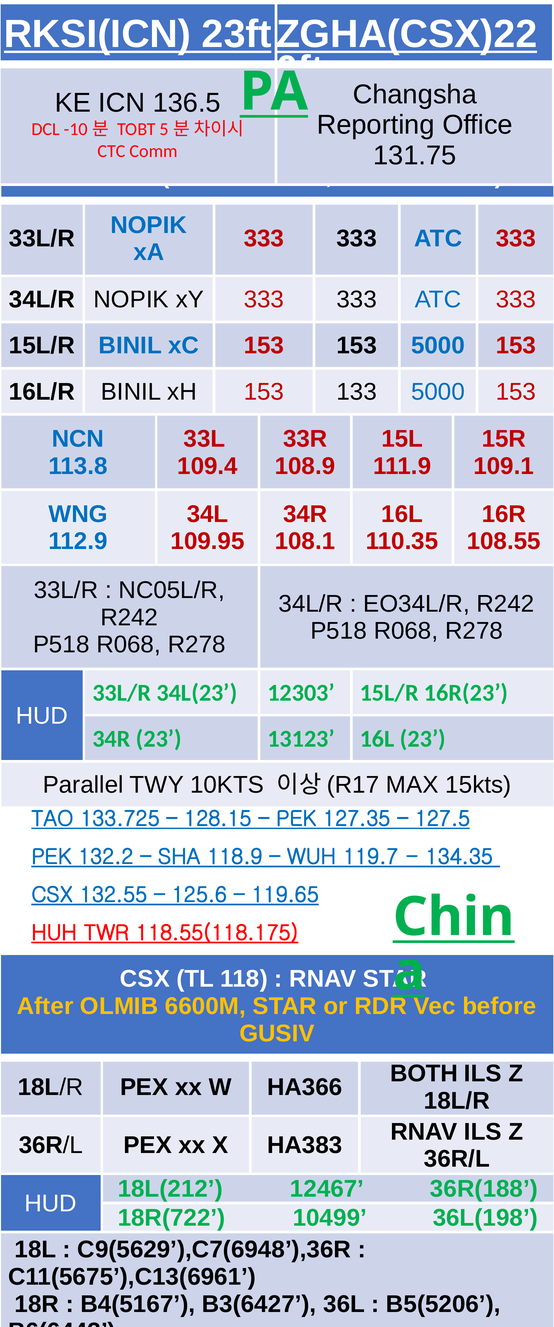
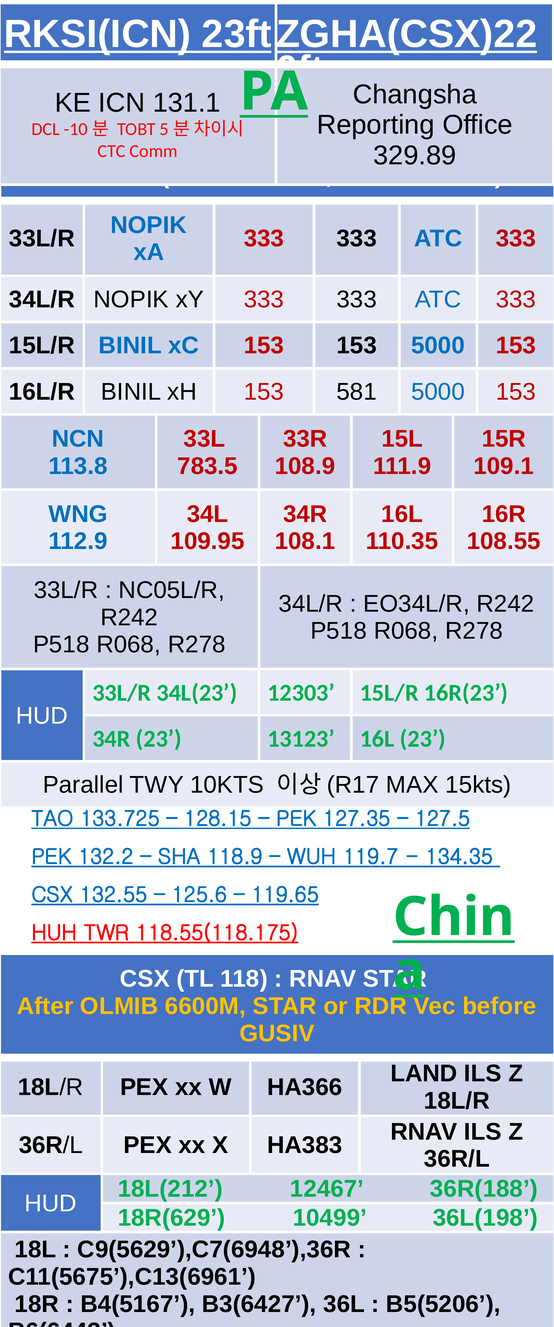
136.5: 136.5 -> 131.1 (187, 103)
131.75: 131.75 -> 329.89 (415, 155)
133: 133 -> 581 (357, 391)
109.4: 109.4 -> 783.5 (207, 466)
BOTH: BOTH -> LAND (424, 1072)
18R(722: 18R(722 -> 18R(629 (172, 1217)
